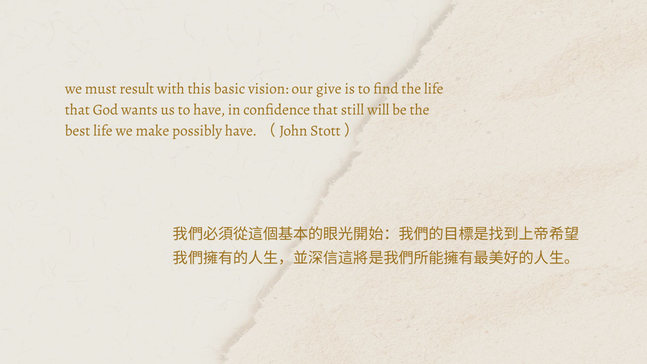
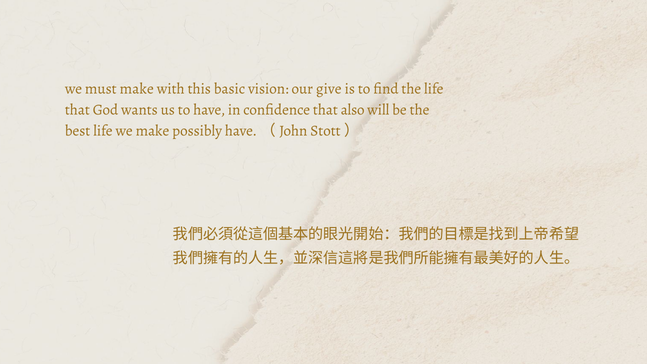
must result: result -> make (137, 89)
still: still -> also (353, 110)
